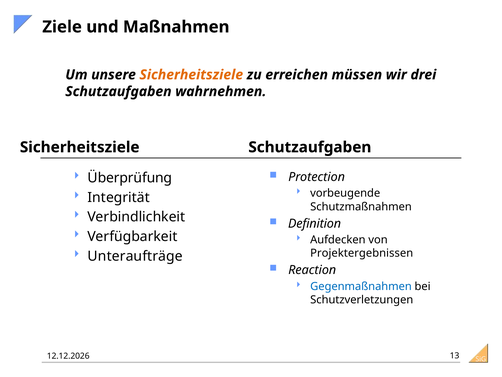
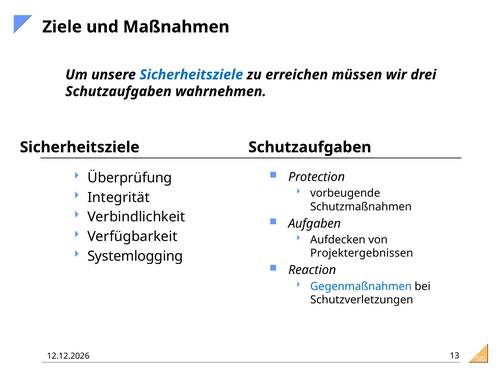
Sicherheitsziele colour: orange -> blue (191, 75)
Definition: Definition -> Aufgaben (315, 223)
Unteraufträge: Unteraufträge -> Systemlogging (135, 256)
